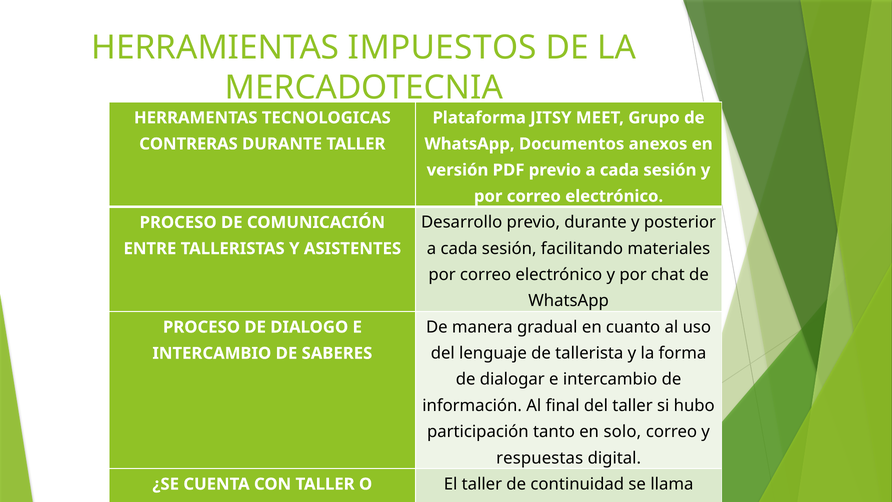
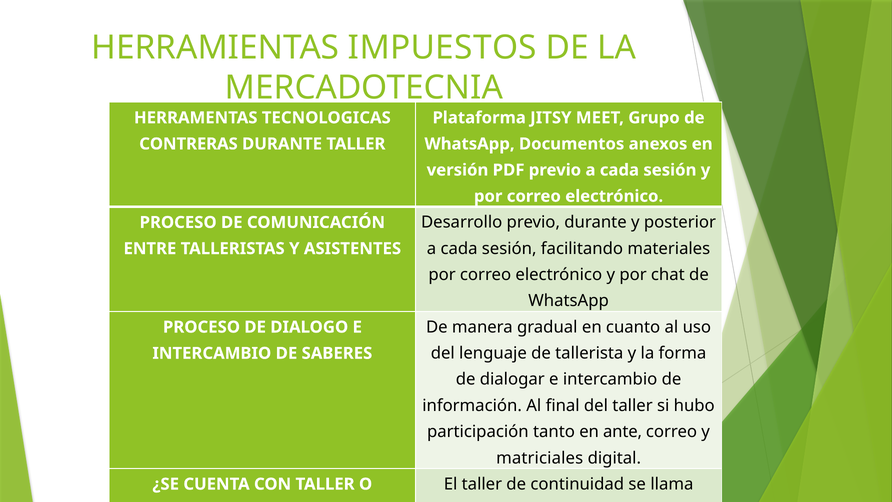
solo: solo -> ante (623, 432)
respuestas: respuestas -> matriciales (540, 458)
